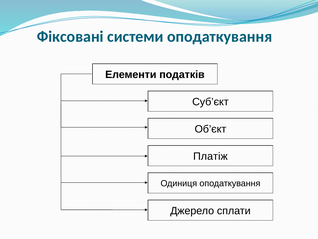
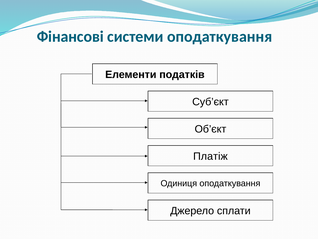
Фіксовані: Фіксовані -> Фінансові (70, 37)
